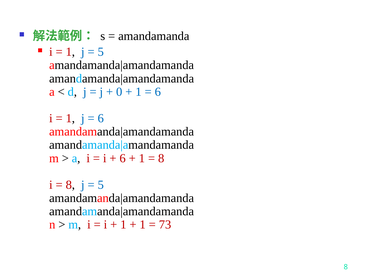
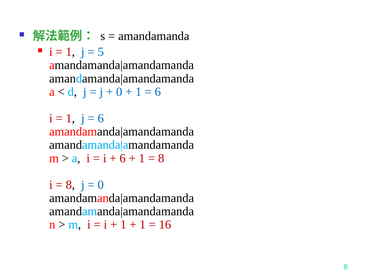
5: 5 -> 0 (101, 185)
73: 73 -> 16 (165, 225)
